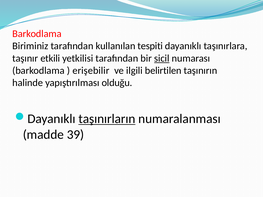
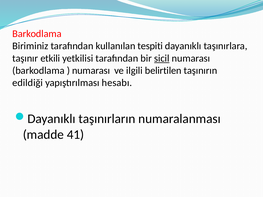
erişebilir: erişebilir -> numarası (91, 71)
halinde: halinde -> edildiği (28, 83)
olduğu: olduğu -> hesabı (117, 83)
taşınırların underline: present -> none (107, 119)
39: 39 -> 41 (76, 135)
